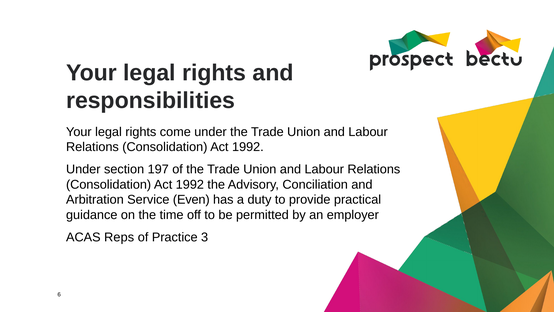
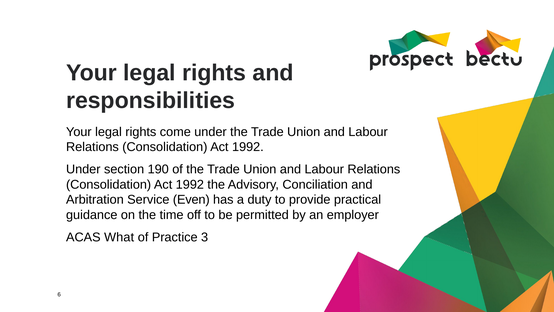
197: 197 -> 190 (158, 169)
Reps: Reps -> What (119, 237)
